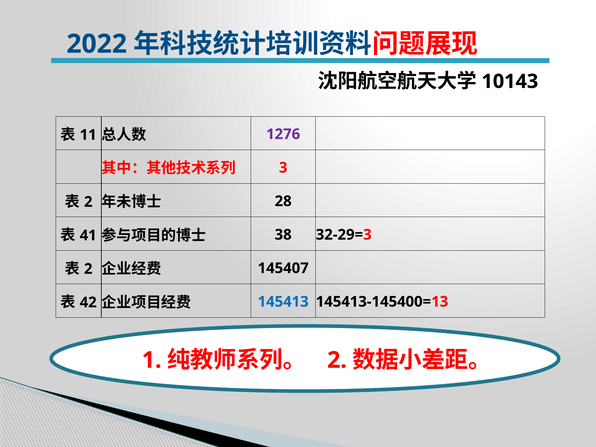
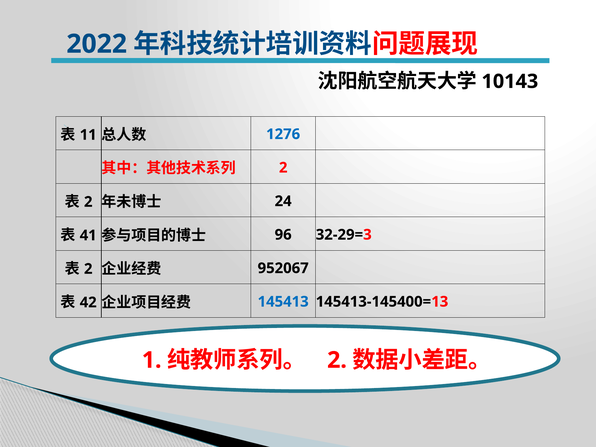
1276 colour: purple -> blue (283, 134)
3: 3 -> 2 (283, 168)
28: 28 -> 24 (283, 201)
38: 38 -> 96 (283, 235)
145407: 145407 -> 952067 (283, 268)
